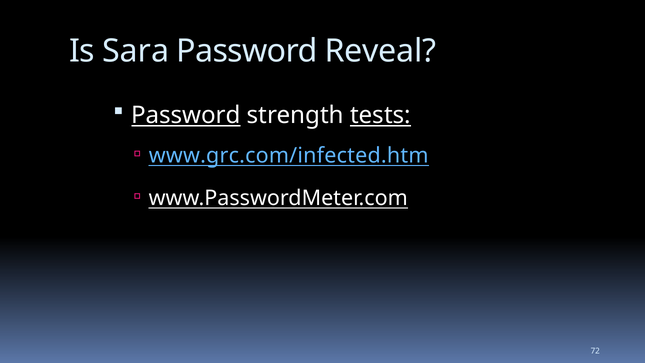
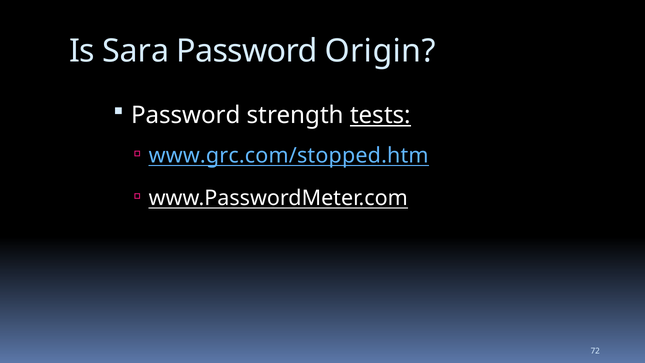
Reveal: Reveal -> Origin (380, 51)
Password underline: present -> none (186, 115)
www.grc.com/infected.htm: www.grc.com/infected.htm -> www.grc.com/stopped.htm (289, 156)
